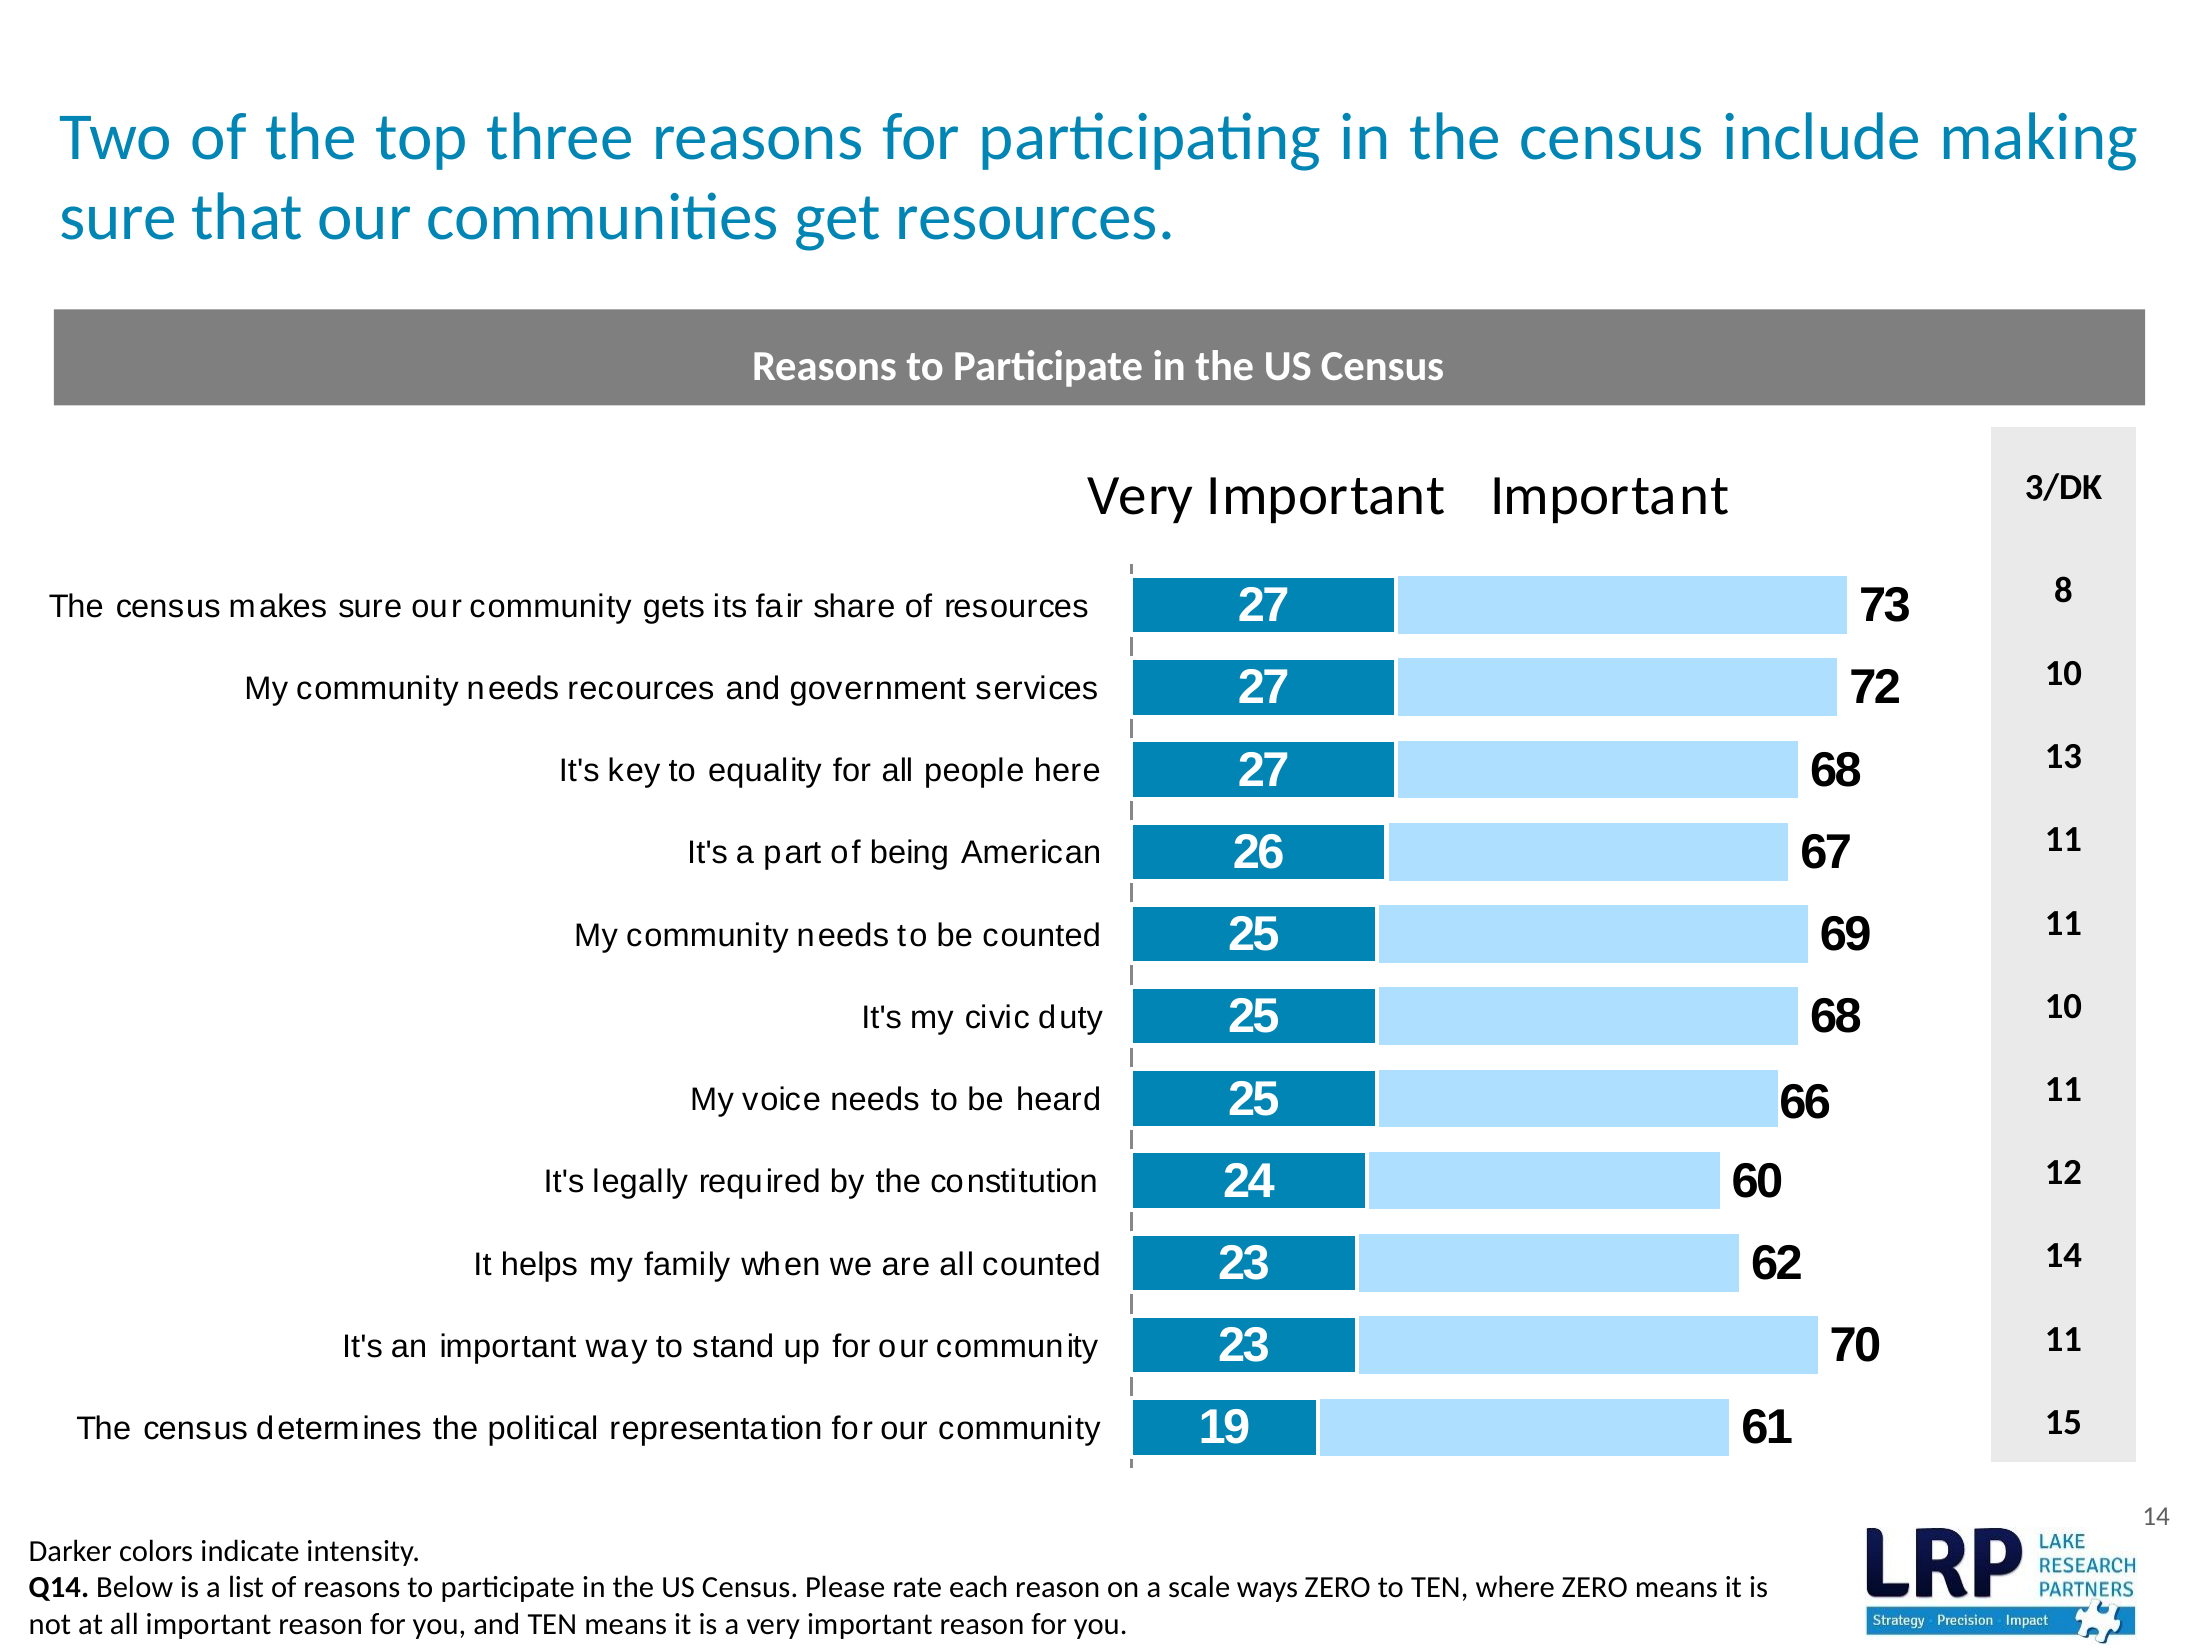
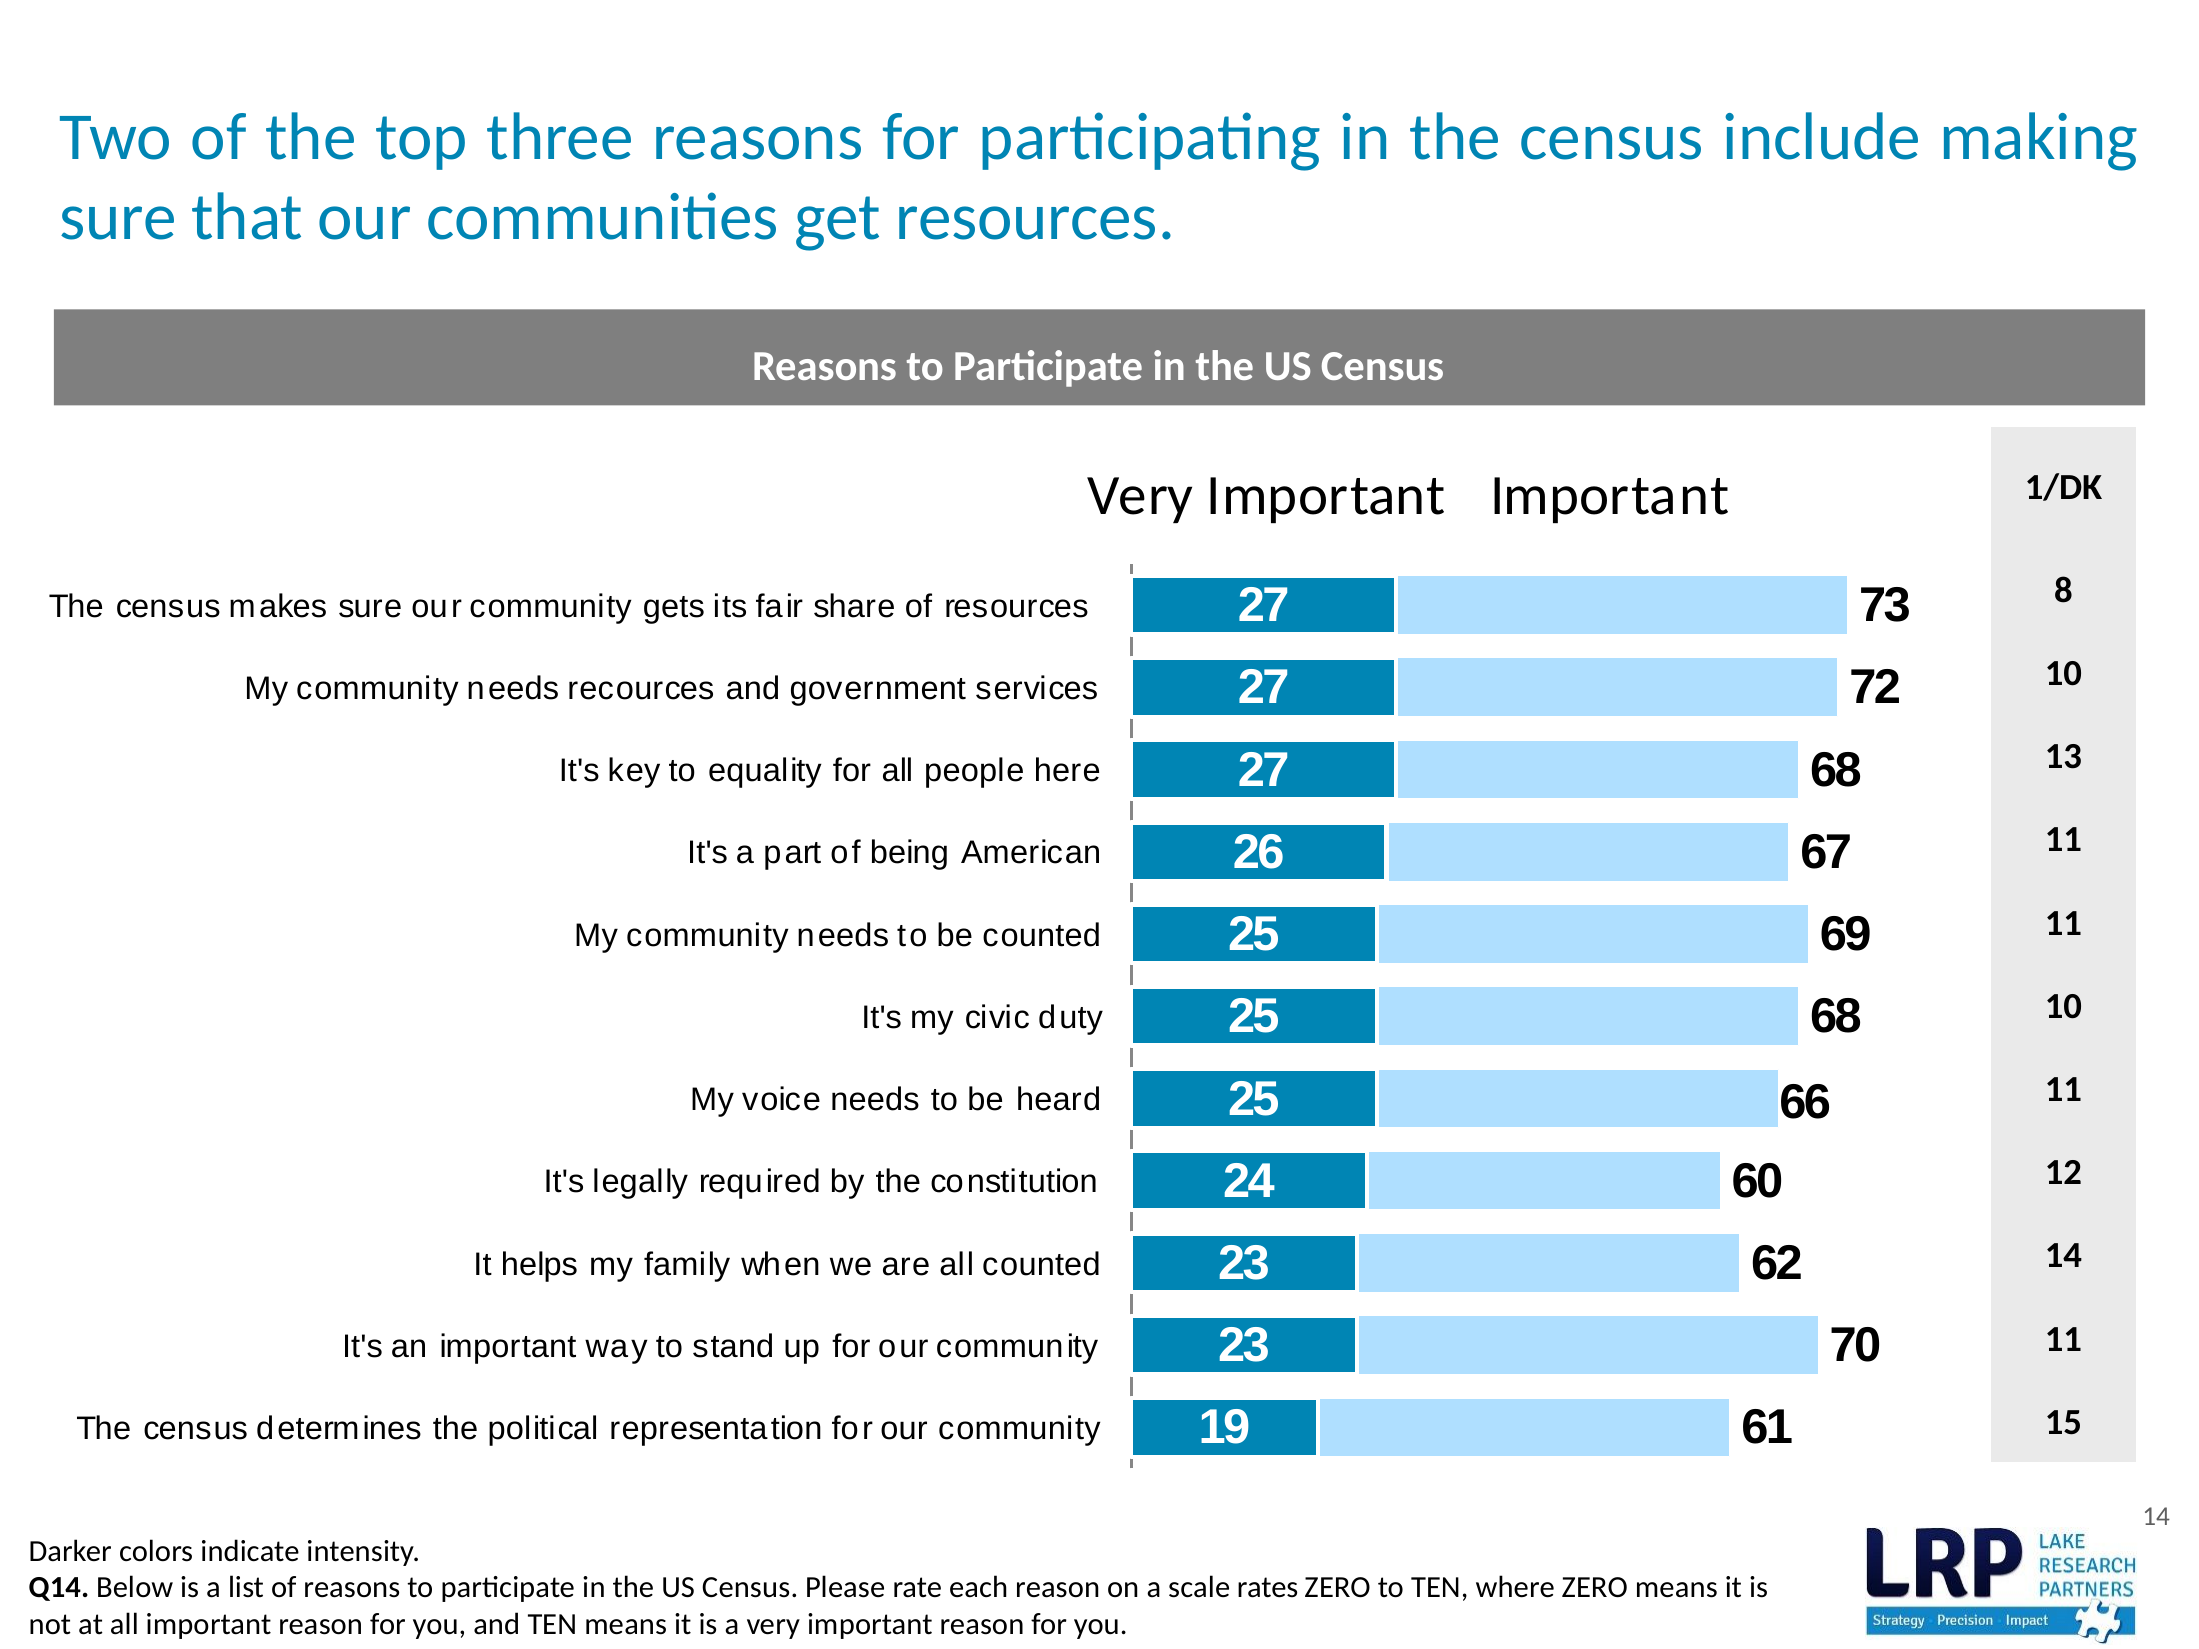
3/DK: 3/DK -> 1/DK (2063, 487)
ways: ways -> rates (1267, 1588)
